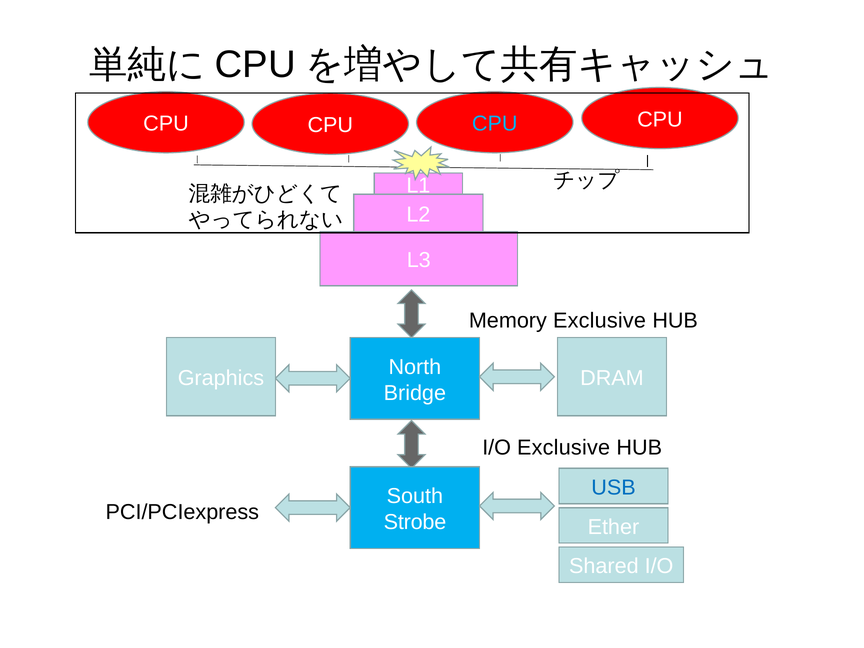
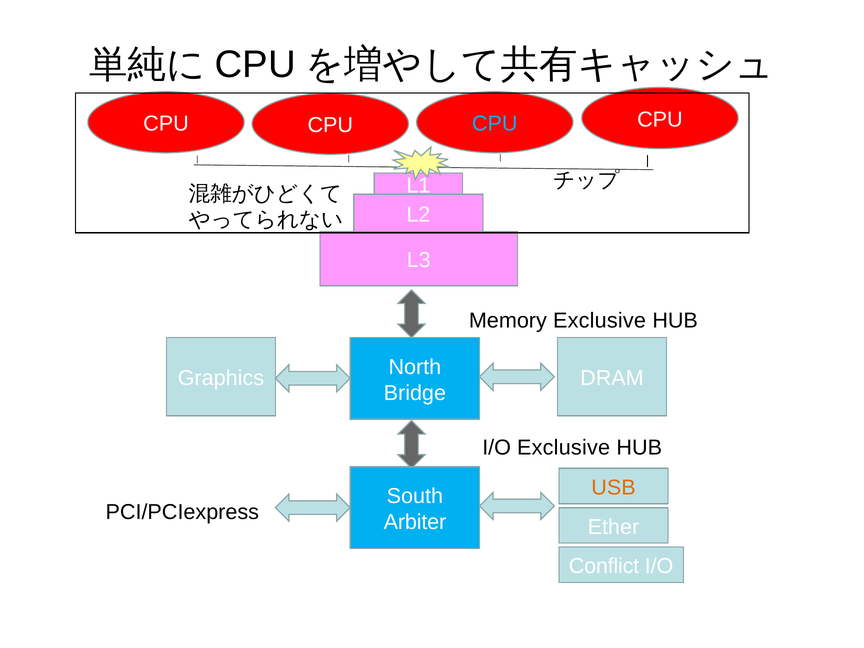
USB colour: blue -> orange (613, 488)
Strobe: Strobe -> Arbiter (415, 522)
Shared: Shared -> Conflict (604, 566)
